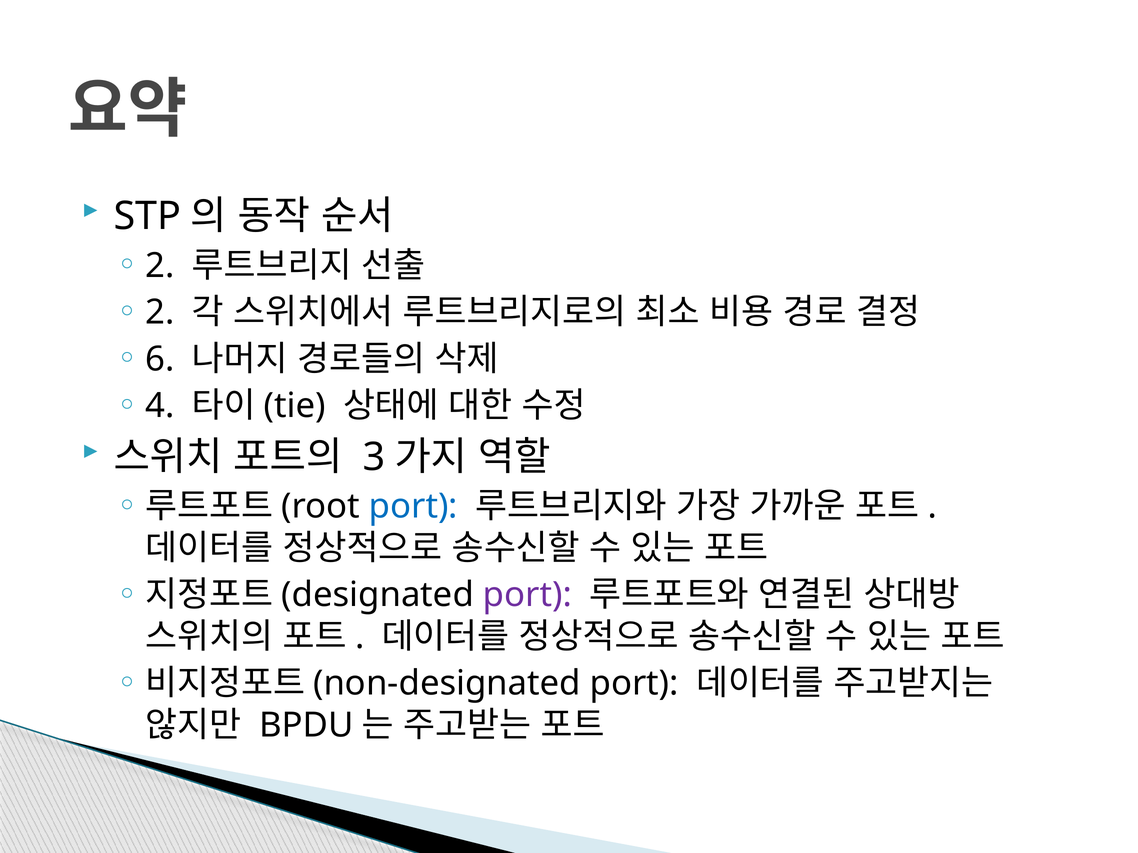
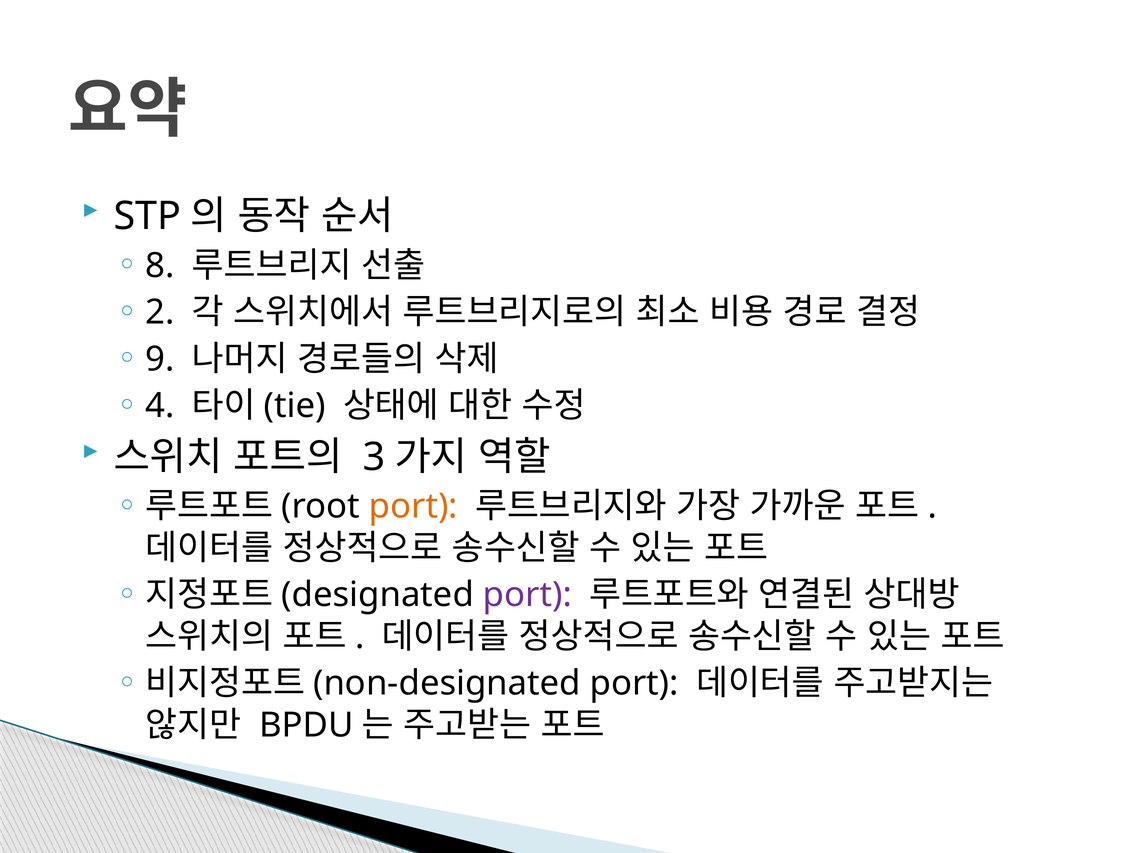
2: 2 -> 8 (160, 266)
6: 6 -> 9 (160, 359)
port colour: blue -> orange (413, 507)
